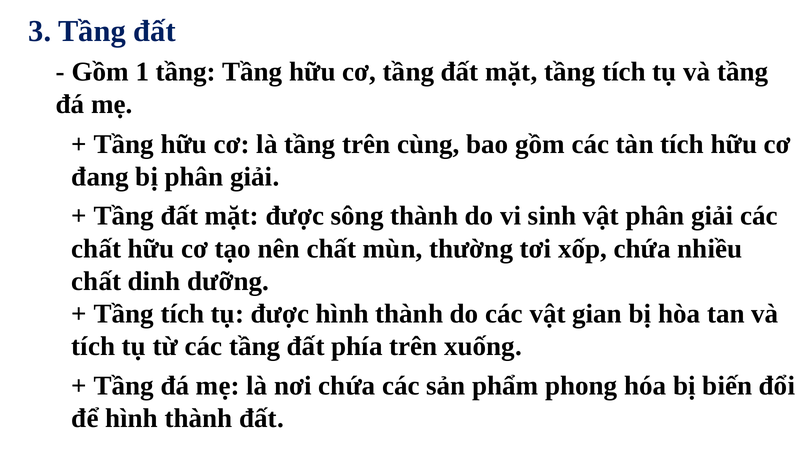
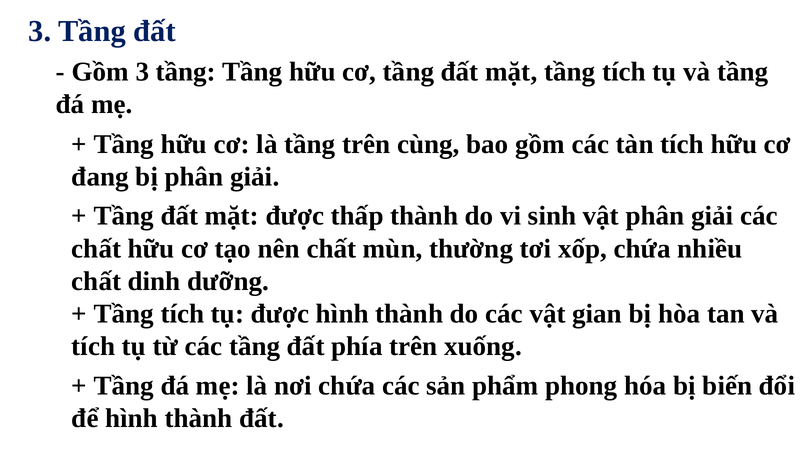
Gồm 1: 1 -> 3 (142, 72)
sông: sông -> thấp (357, 216)
